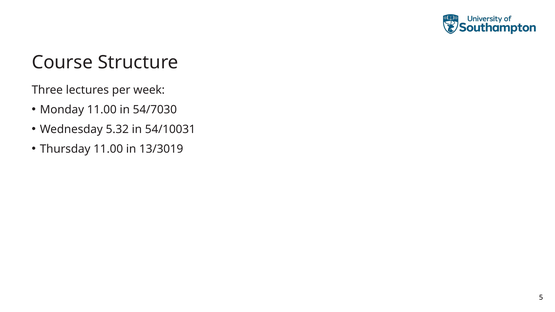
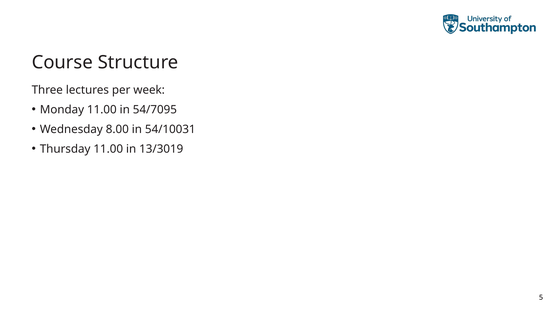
54/7030: 54/7030 -> 54/7095 (155, 110)
5.32: 5.32 -> 8.00 (117, 129)
